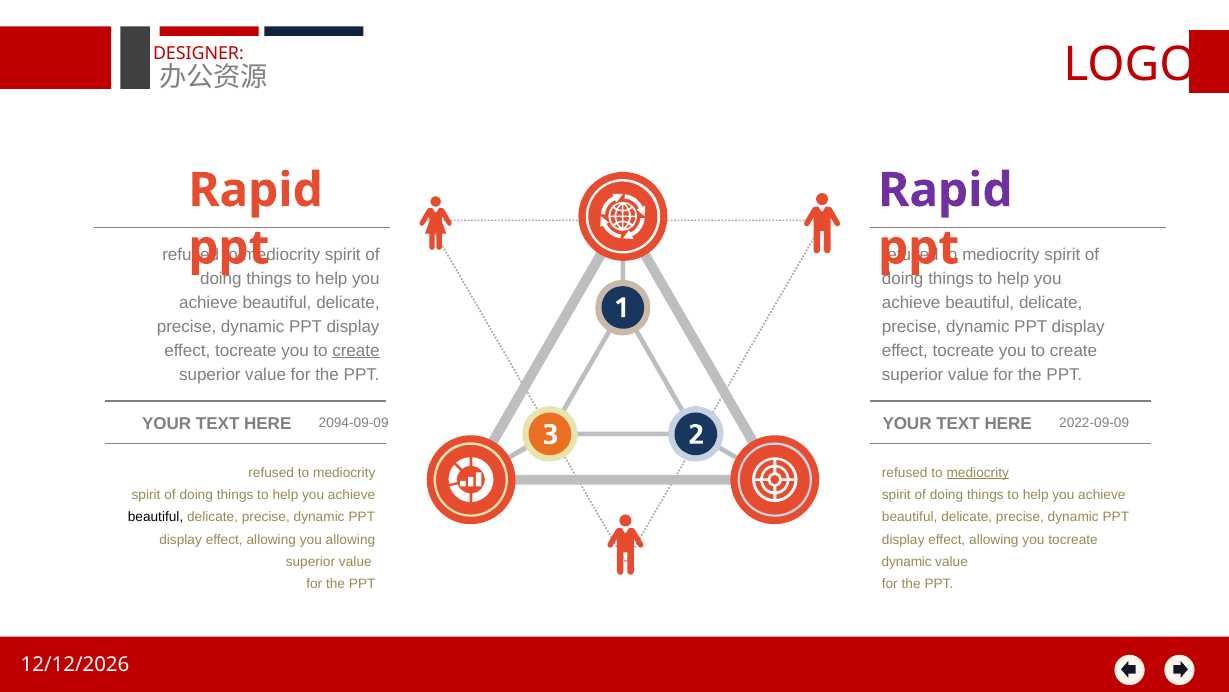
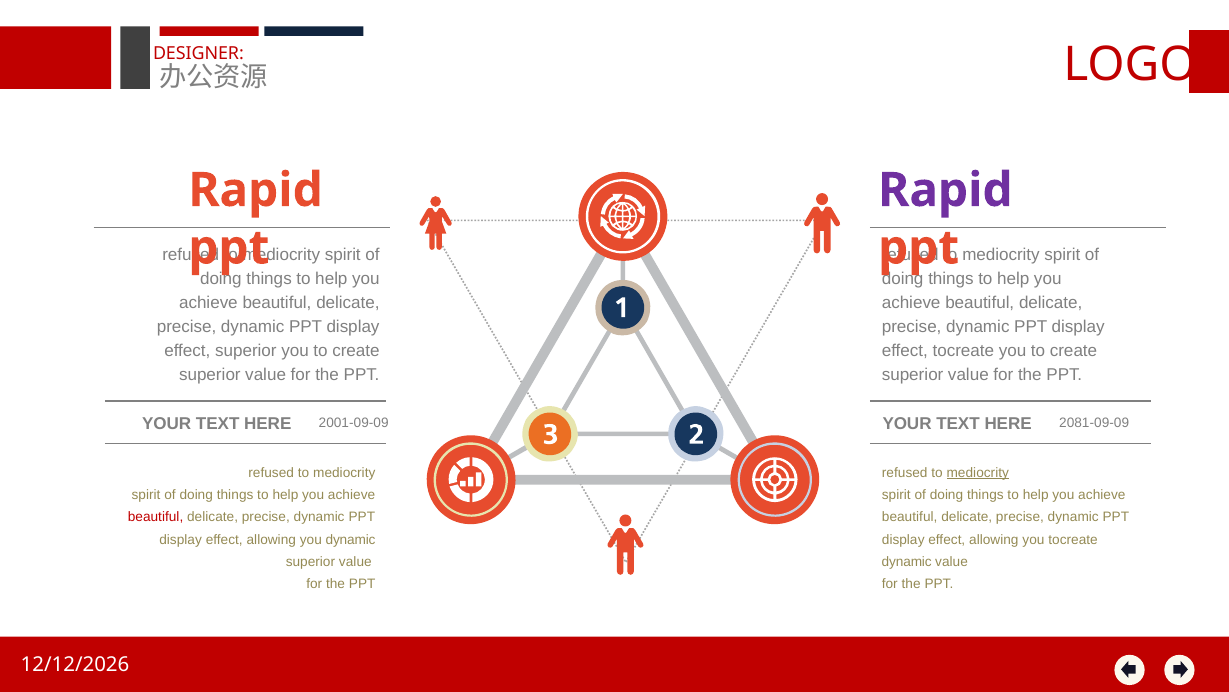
tocreate: tocreate -> superior (246, 350)
create underline: present -> none (356, 350)
2094-09-09: 2094-09-09 -> 2001-09-09 (354, 422)
2022-09-09: 2022-09-09 -> 2081-09-09 (1094, 422)
beautiful colour: black -> red (156, 517)
you allowing: allowing -> dynamic (351, 539)
